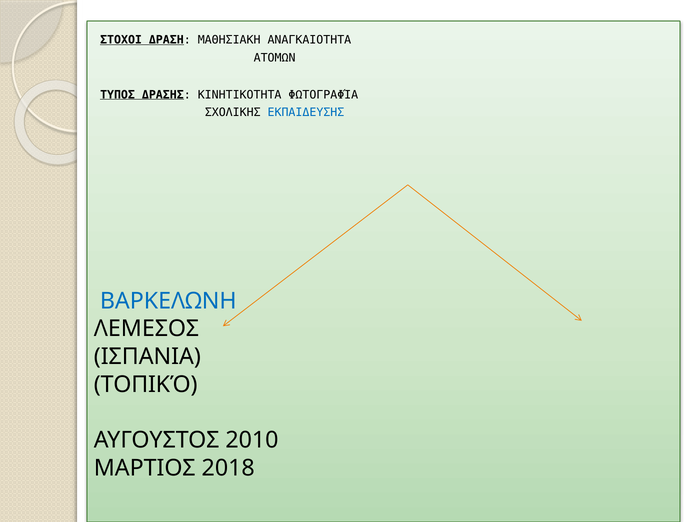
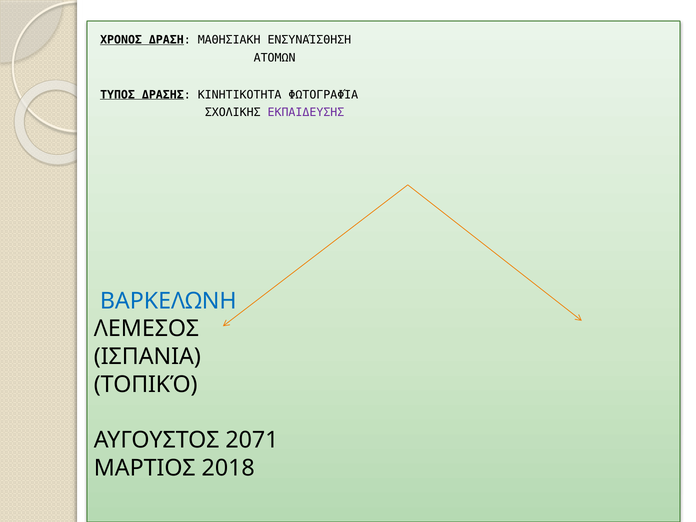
ΣΤΟΧΟΙ: ΣΤΟΧΟΙ -> ΧΡΟΝΟΣ (121, 40)
ΑΝΑΓΚΑΙΟΤΗΤΑ: ΑΝΑΓΚΑΙΟΤΗΤΑ -> ΕΝΣΥΝΑΊΣΘΗΣΗ (309, 40)
ΕΚΠΑΙΔΕΥΣΗΣ colour: blue -> purple (306, 112)
2010: 2010 -> 2071 (252, 440)
